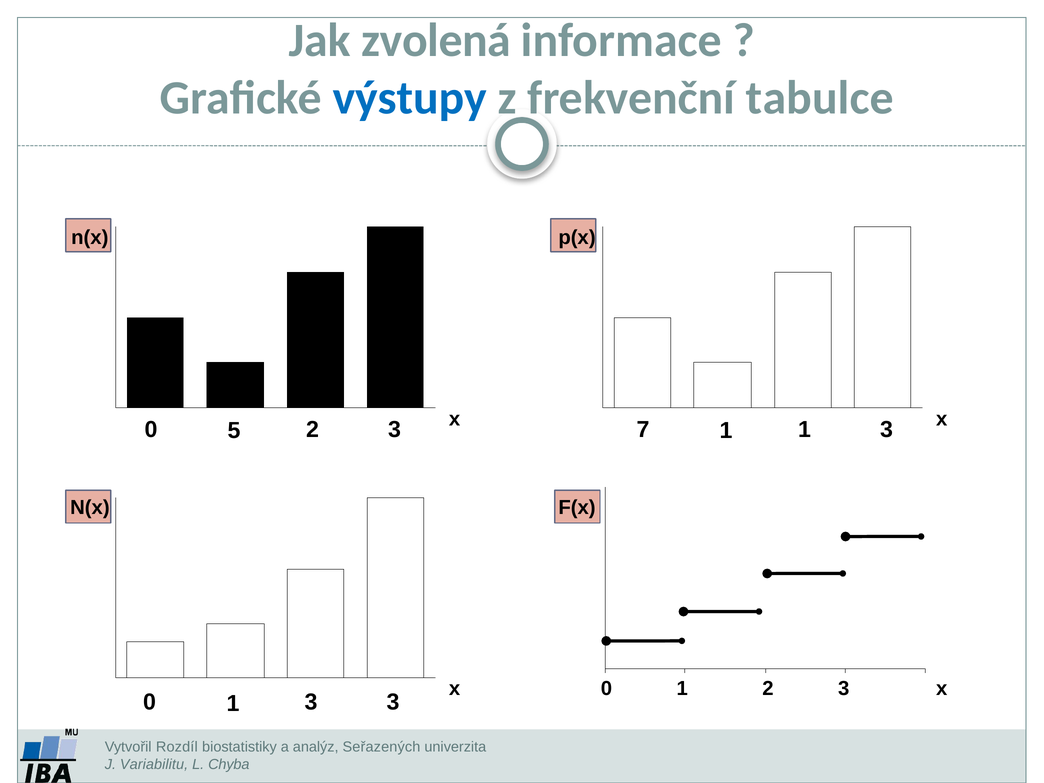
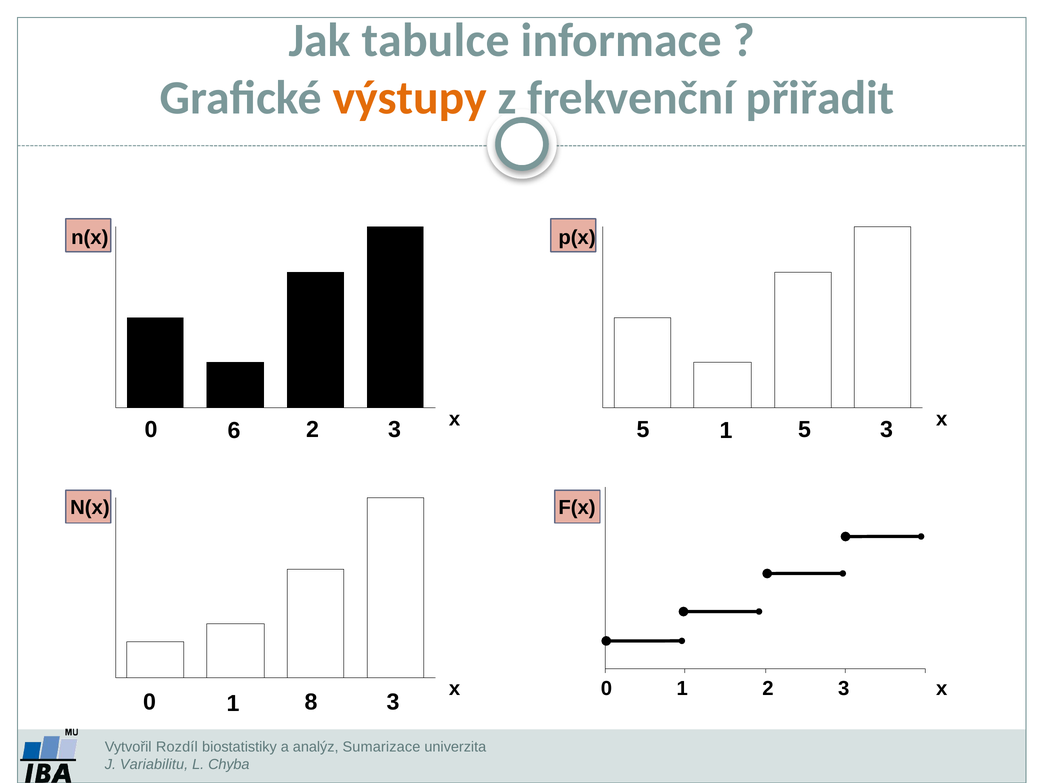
zvolená: zvolená -> tabulce (436, 40)
výstupy colour: blue -> orange (410, 98)
tabulce: tabulce -> přiřadit (820, 98)
5: 5 -> 6 (234, 431)
3 7: 7 -> 5 (643, 430)
1 1: 1 -> 5 (805, 430)
0 1 3: 3 -> 8 (311, 702)
Seřazených: Seřazených -> Sumarizace (381, 747)
